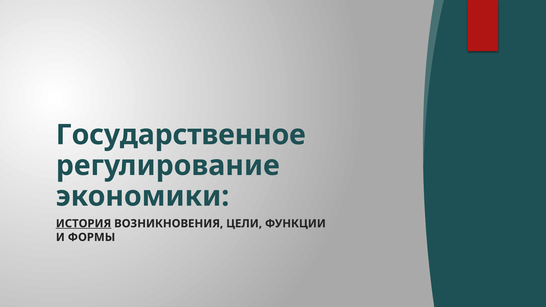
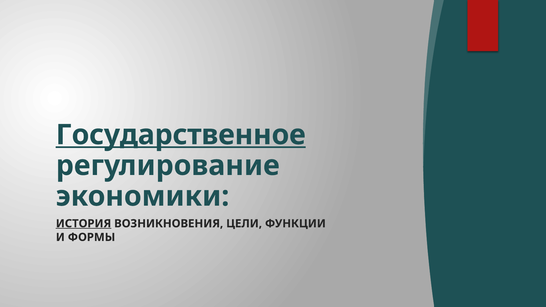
Государственное underline: none -> present (181, 135)
